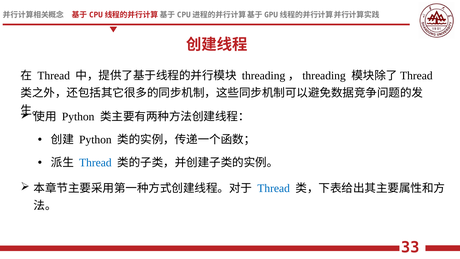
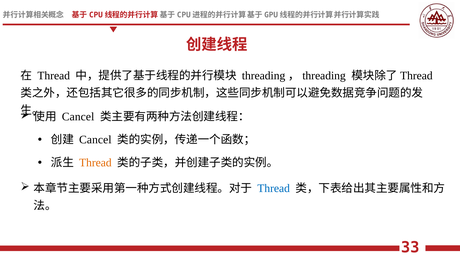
Python: Python -> Cancel (78, 117)
Python: Python -> Cancel (95, 140)
Thread colour: blue -> orange (95, 163)
